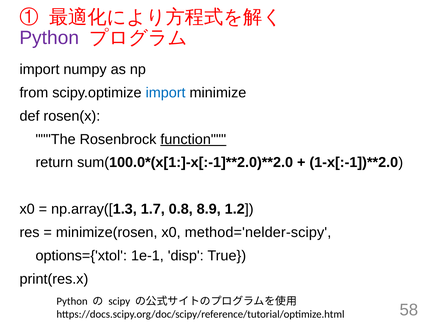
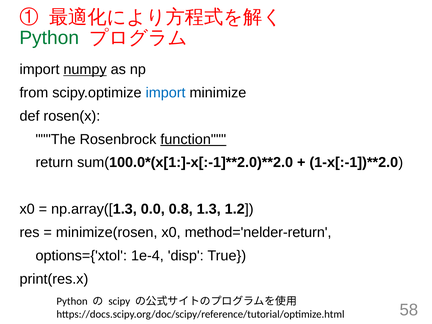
Python colour: purple -> green (49, 38)
numpy underline: none -> present (85, 69)
1.7: 1.7 -> 0.0 (153, 209)
8.9: 8.9 -> 1.3 (209, 209)
method='nelder-scipy: method='nelder-scipy -> method='nelder-return (258, 232)
1e-1: 1e-1 -> 1e-4 (147, 256)
